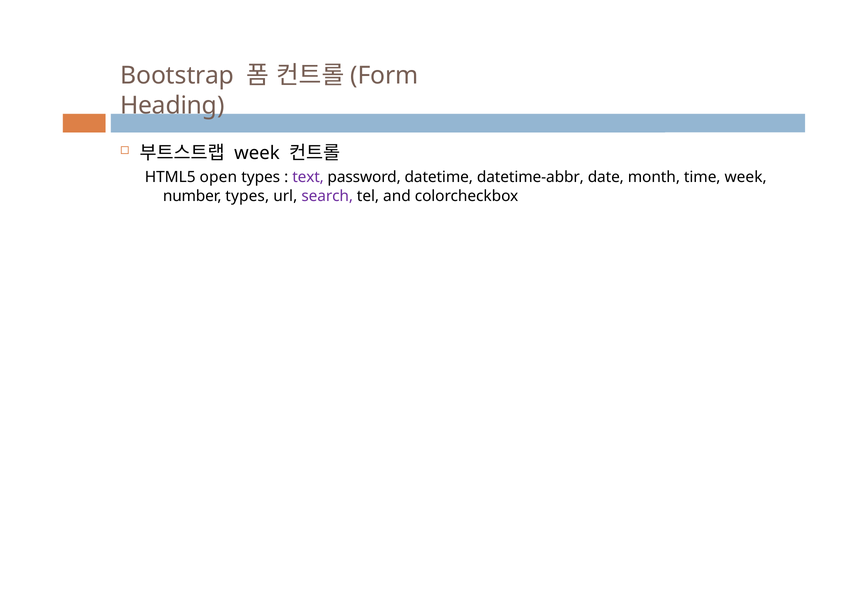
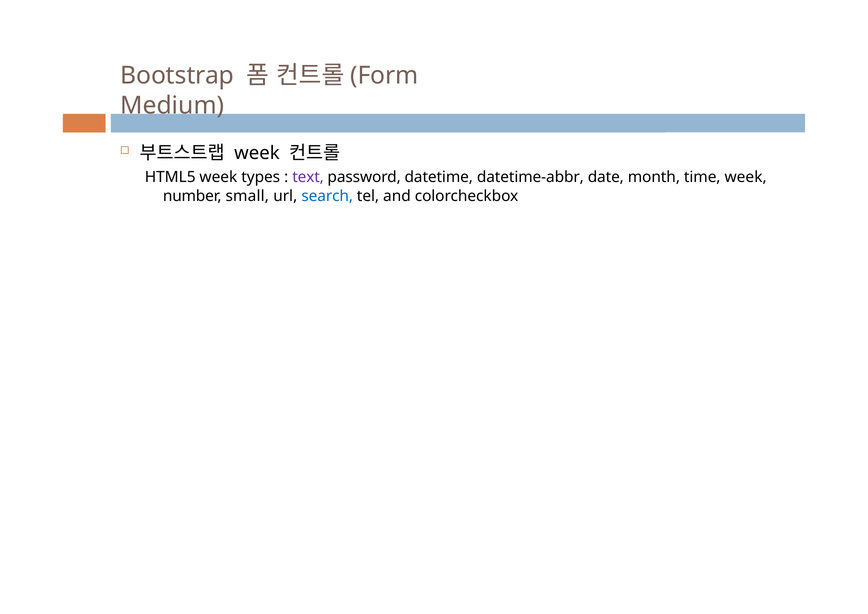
Heading: Heading -> Medium (172, 105)
HTML5 open: open -> week (218, 177)
number types: types -> small (247, 196)
search colour: purple -> blue (327, 196)
